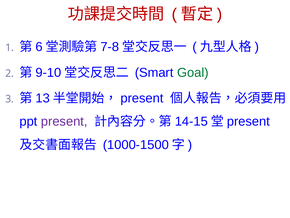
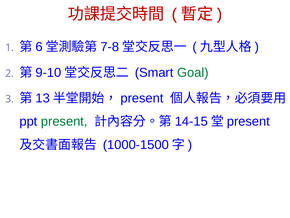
present colour: purple -> green (64, 121)
